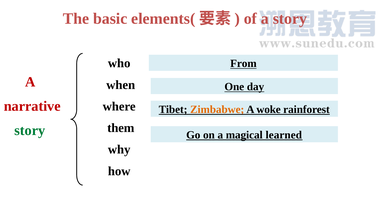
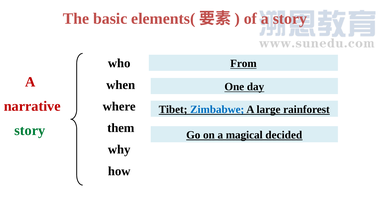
Zimbabwe colour: orange -> blue (217, 109)
woke: woke -> large (269, 109)
learned: learned -> decided (284, 135)
